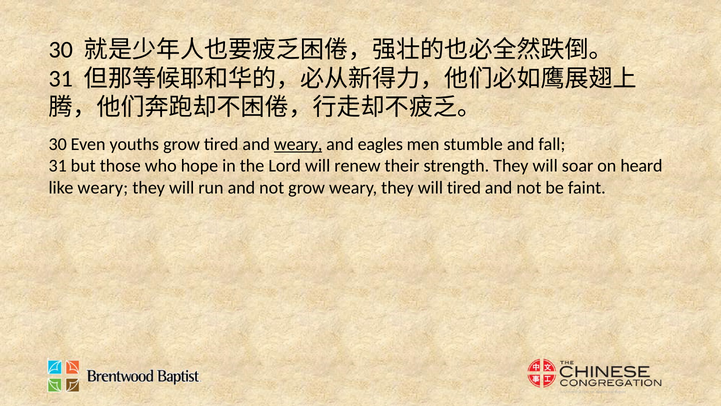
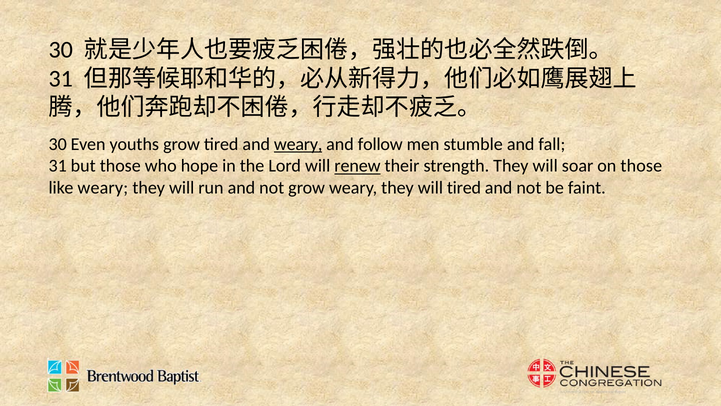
eagles: eagles -> follow (380, 144)
renew underline: none -> present (357, 166)
on heard: heard -> those (641, 166)
